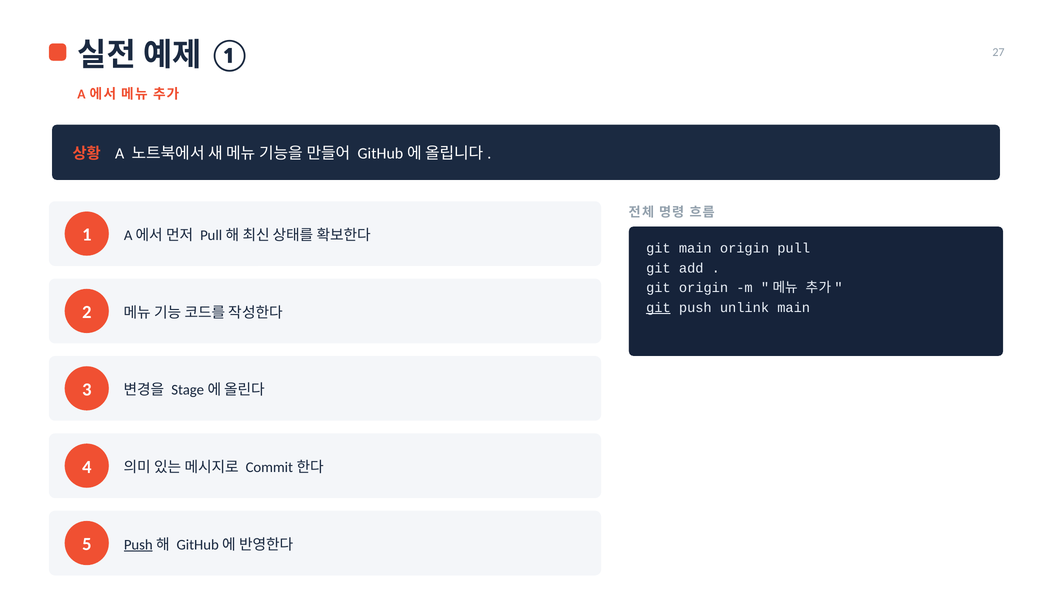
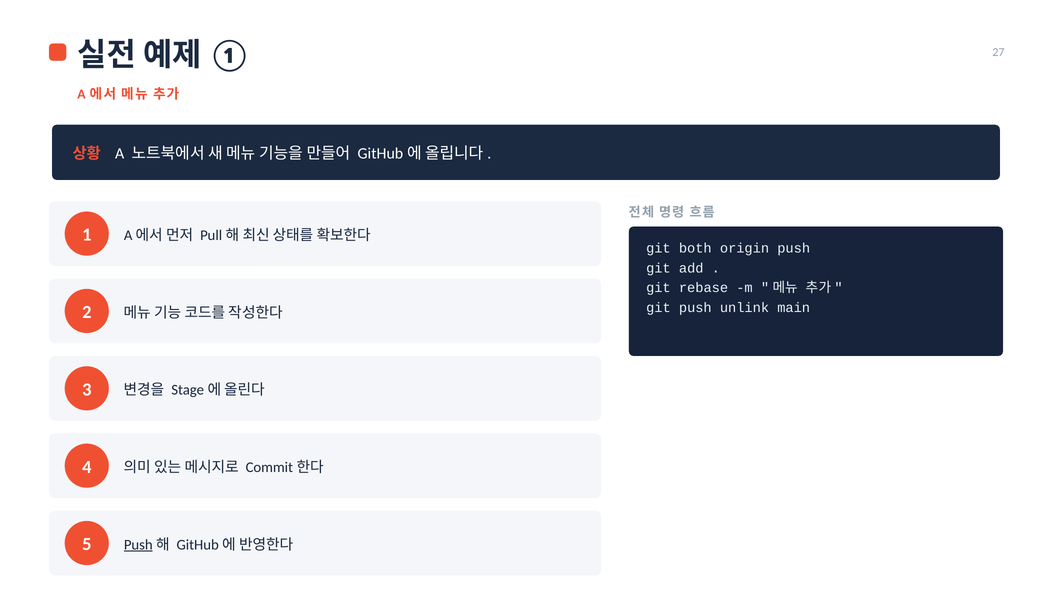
git main: main -> both (695, 248)
origin pull: pull -> push (794, 248)
git origin: origin -> rebase (704, 288)
git underline: present -> none (658, 307)
